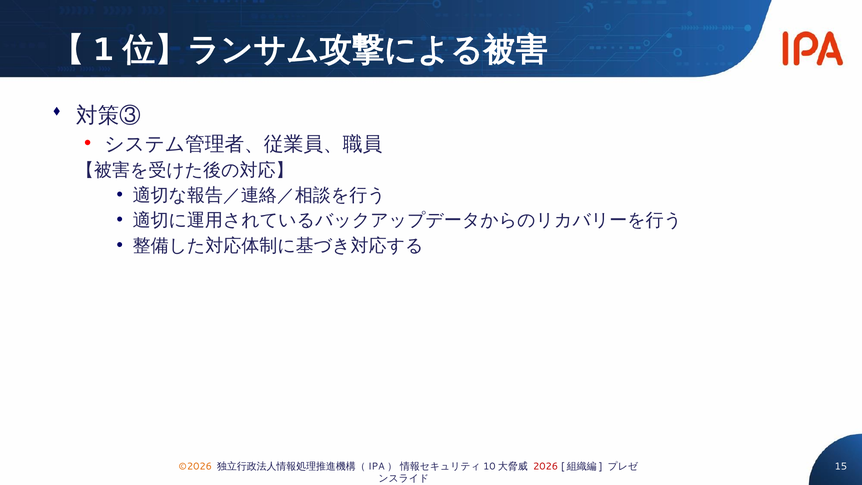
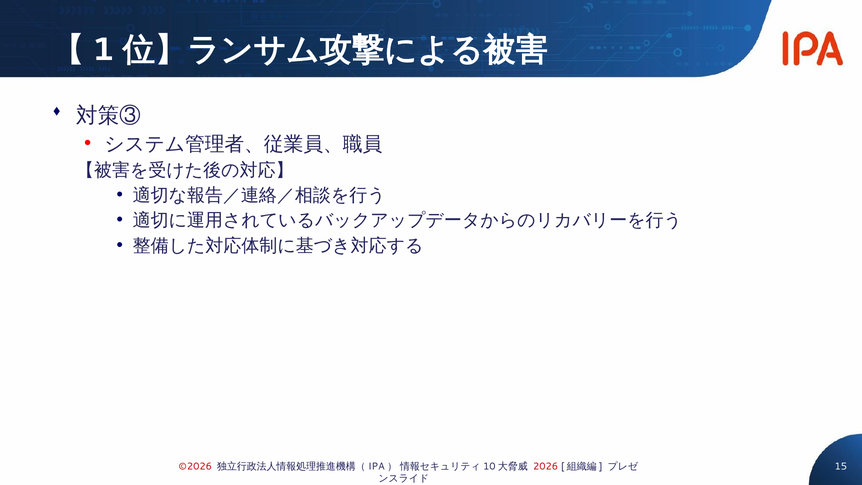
©2026 colour: orange -> red (195, 466)
